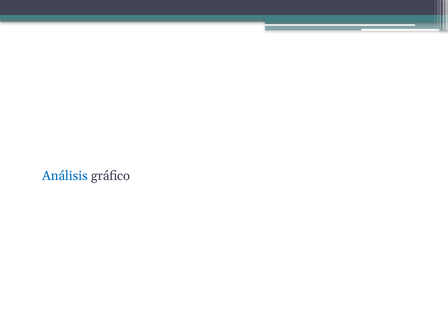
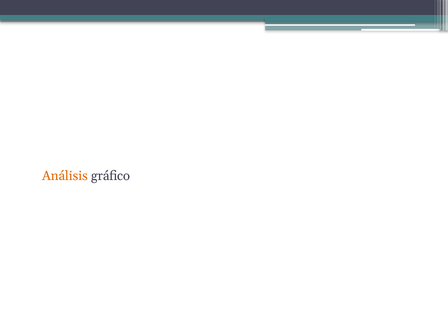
Análisis colour: blue -> orange (65, 176)
